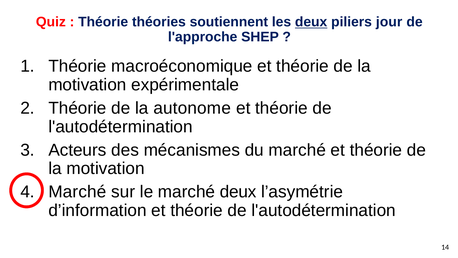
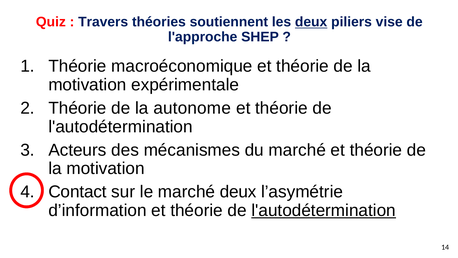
Théorie: Théorie -> Travers (103, 22)
jour: jour -> vise (389, 22)
Marché: Marché -> Contact (77, 192)
l'autodétermination underline: none -> present (324, 210)
